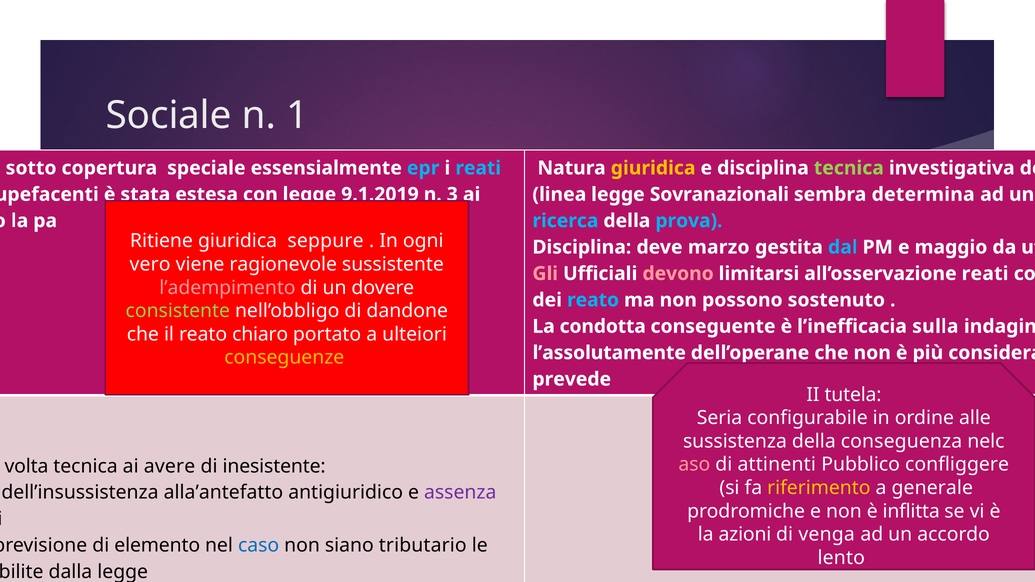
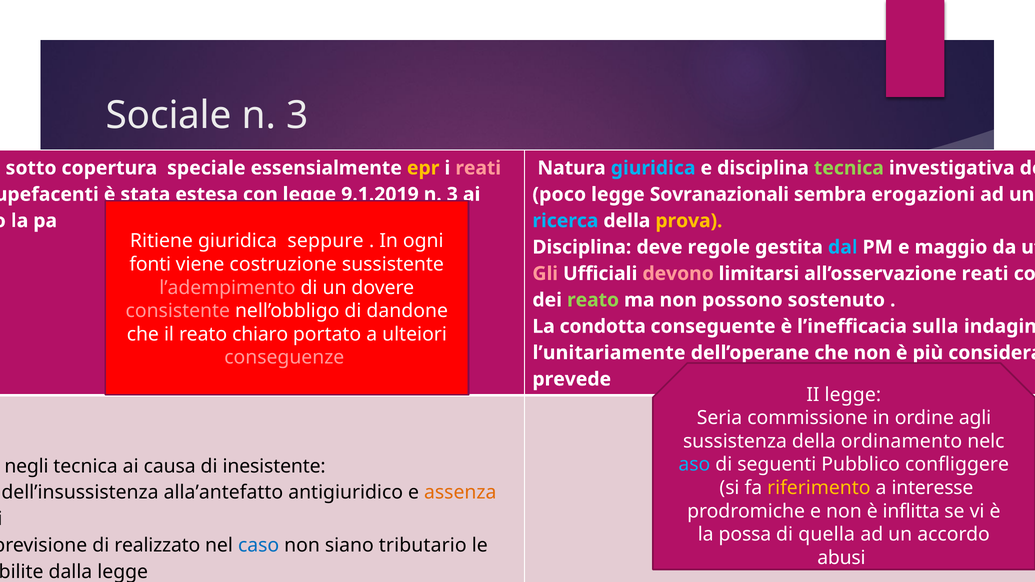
1: 1 -> 3 (297, 115)
epr colour: light blue -> yellow (423, 168)
reati colour: light blue -> pink (478, 168)
giuridica colour: yellow -> light blue (653, 168)
linea: linea -> poco (559, 194)
determina: determina -> erogazioni (923, 194)
prova colour: light blue -> yellow (689, 221)
deve marzo: marzo -> regole (719, 247)
vero: vero -> fonti (150, 264)
ragionevole: ragionevole -> costruzione (283, 264)
reato colour: light blue -> light green (593, 300)
consistente colour: light green -> pink (178, 311)
l’assolutamente: l’assolutamente -> l’unitariamente (609, 353)
conseguenze colour: yellow -> pink (284, 358)
II tutela: tutela -> legge (853, 395)
Seria configurabile: configurabile -> commissione (808, 418)
alle: alle -> agli (975, 418)
conseguenza: conseguenza -> ordinamento (901, 441)
aso colour: pink -> light blue (694, 465)
attinenti: attinenti -> seguenti (777, 465)
volta: volta -> negli (26, 466)
avere: avere -> causa (170, 466)
generale: generale -> interesse (932, 488)
assenza colour: purple -> orange (460, 493)
azioni: azioni -> possa (745, 535)
venga: venga -> quella (827, 535)
elemento: elemento -> realizzato (157, 546)
lento: lento -> abusi (841, 558)
